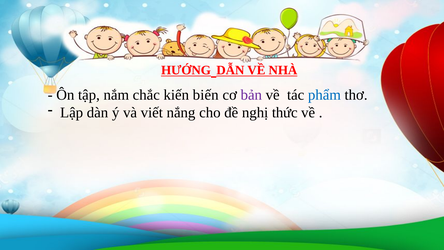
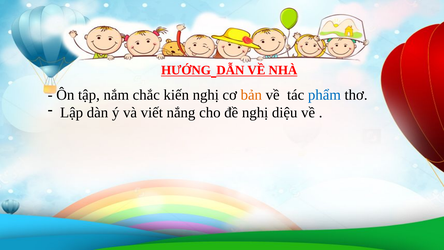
kiến biến: biến -> nghị (206, 95)
bản colour: purple -> orange (251, 95)
thức: thức -> diệu (285, 113)
